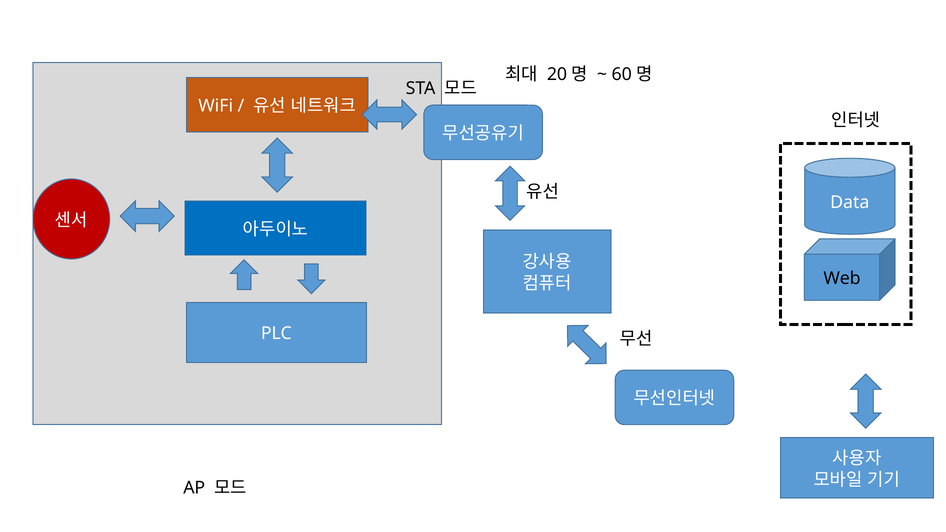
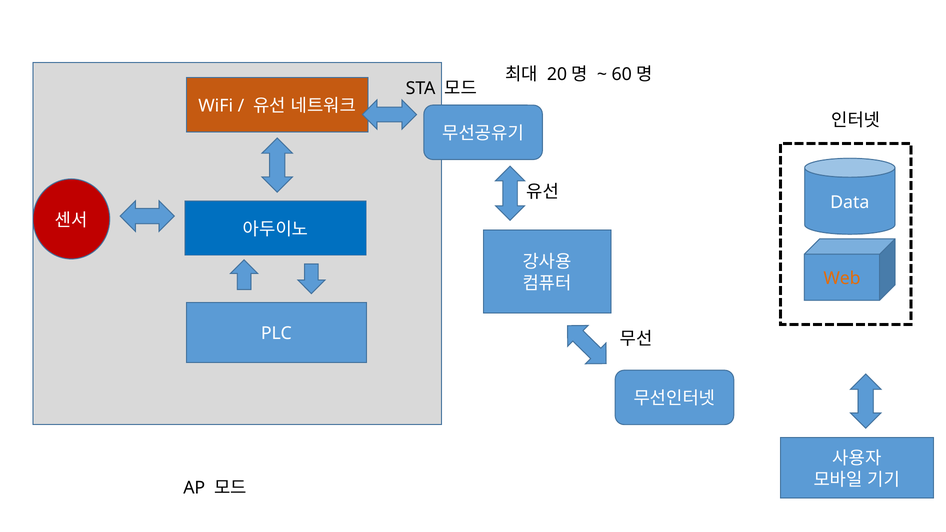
Web colour: black -> orange (842, 279)
